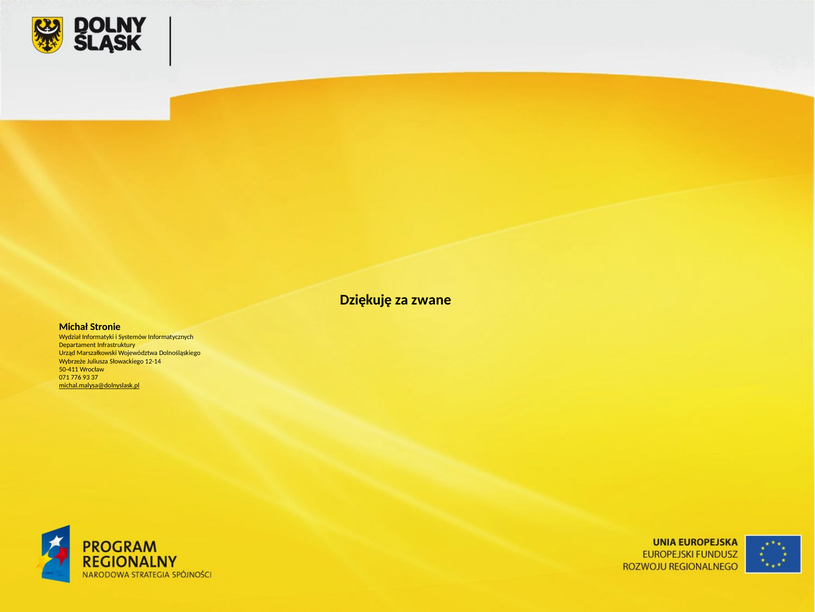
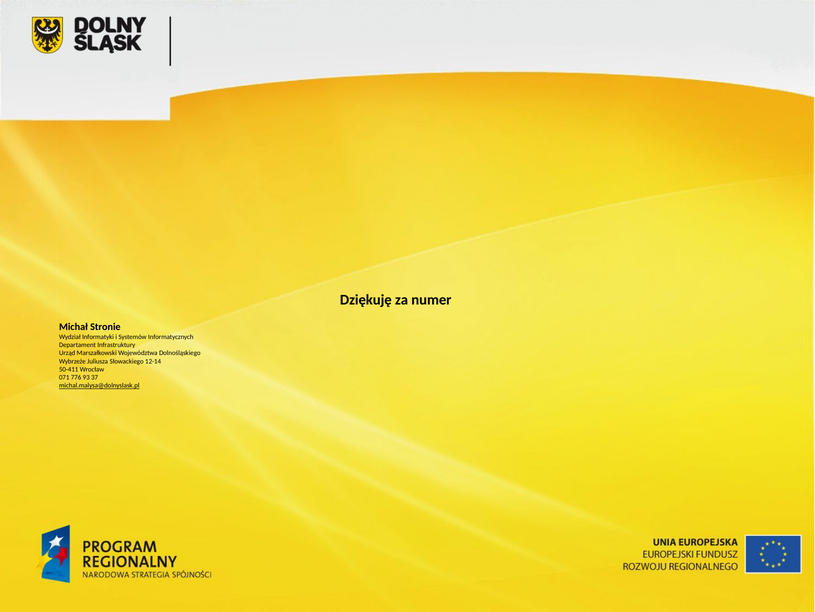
zwane: zwane -> numer (431, 299)
